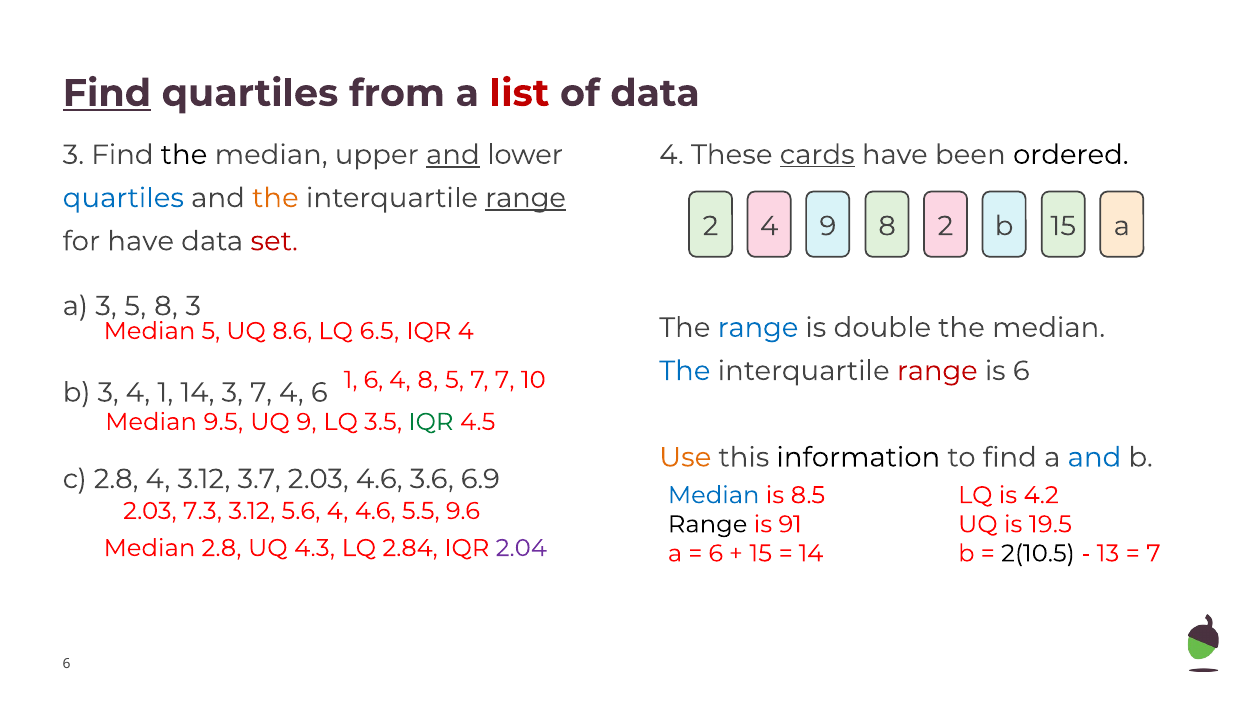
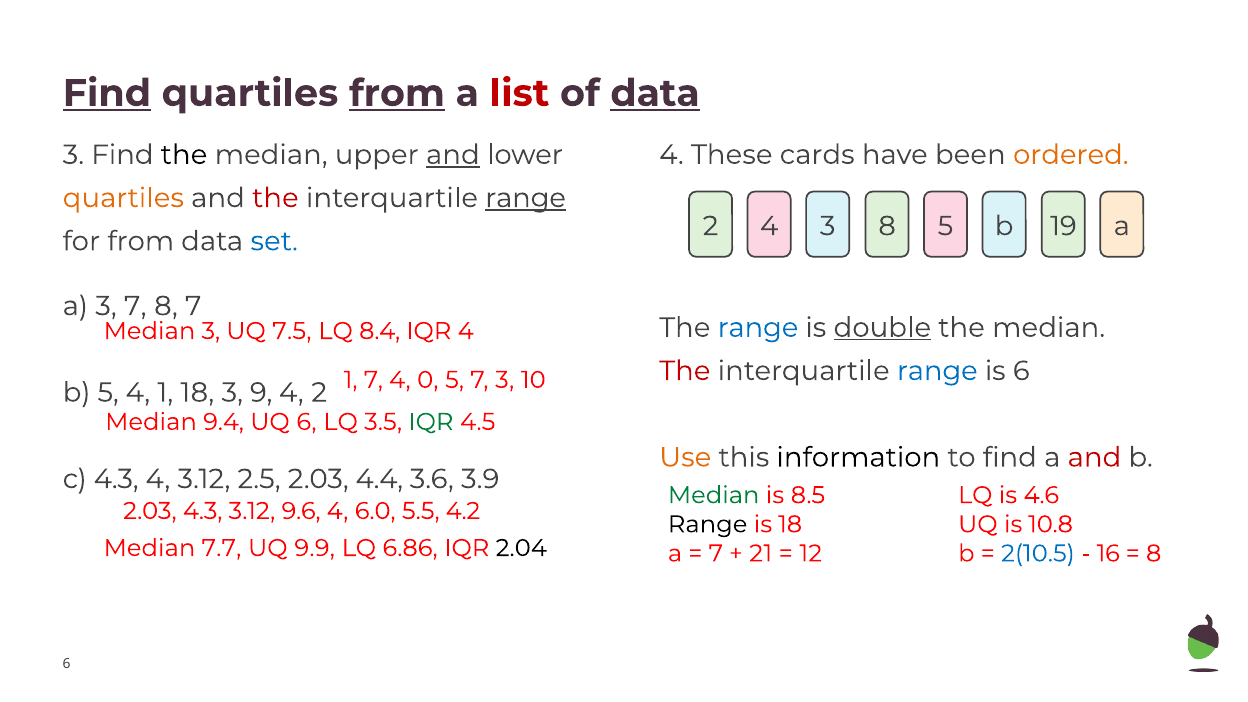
from underline: none -> present (397, 93)
data underline: none -> present (655, 93)
cards underline: present -> none (817, 155)
ordered colour: black -> orange (1071, 155)
quartiles colour: blue -> orange (123, 198)
the colour: orange -> red (275, 198)
4 9: 9 -> 3 (828, 226)
8 2: 2 -> 5 (945, 226)
b 15: 15 -> 19 (1063, 226)
for have: have -> from (141, 241)
set colour: red -> blue (274, 241)
3 5: 5 -> 7 (135, 306)
8 3: 3 -> 7 (193, 306)
double underline: none -> present (882, 328)
Median 5: 5 -> 3 (211, 331)
8.6: 8.6 -> 7.5 (292, 331)
6.5: 6.5 -> 8.4 (380, 331)
The colour: blue -> red (685, 371)
range colour: red -> blue (937, 371)
1 6: 6 -> 7 (373, 380)
4 8: 8 -> 0 (428, 380)
7 7: 7 -> 3 (505, 380)
b 3: 3 -> 5 (108, 393)
1 14: 14 -> 18 (197, 393)
3 7: 7 -> 9 (261, 393)
4 6: 6 -> 2 (319, 393)
9.5: 9.5 -> 9.4 (223, 422)
UQ 9: 9 -> 6 (306, 422)
and colour: blue -> red (1094, 457)
c 2.8: 2.8 -> 4.3 (116, 479)
3.7: 3.7 -> 2.5 (259, 479)
2.03 4.6: 4.6 -> 4.4 (379, 479)
6.9: 6.9 -> 3.9 (480, 479)
Median colour: blue -> green (714, 495)
4.2: 4.2 -> 4.6 (1041, 495)
2.03 7.3: 7.3 -> 4.3 (203, 511)
5.6: 5.6 -> 9.6 (301, 511)
4 4.6: 4.6 -> 6.0 (375, 511)
9.6: 9.6 -> 4.2 (463, 511)
is 91: 91 -> 18 (790, 524)
19.5: 19.5 -> 10.8 (1051, 524)
Median 2.8: 2.8 -> 7.7 (221, 548)
4.3: 4.3 -> 9.9 (315, 548)
2.84: 2.84 -> 6.86 (410, 548)
2.04 colour: purple -> black (521, 548)
6: 6 -> 7 (716, 553)
15: 15 -> 21 (761, 553)
14: 14 -> 12 (811, 553)
2(10.5 colour: black -> blue (1038, 553)
13: 13 -> 16 (1108, 553)
7: 7 -> 8 (1154, 553)
